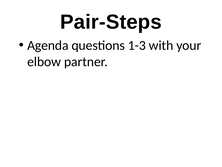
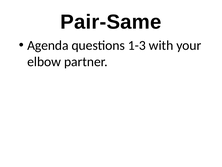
Pair-Steps: Pair-Steps -> Pair-Same (111, 22)
